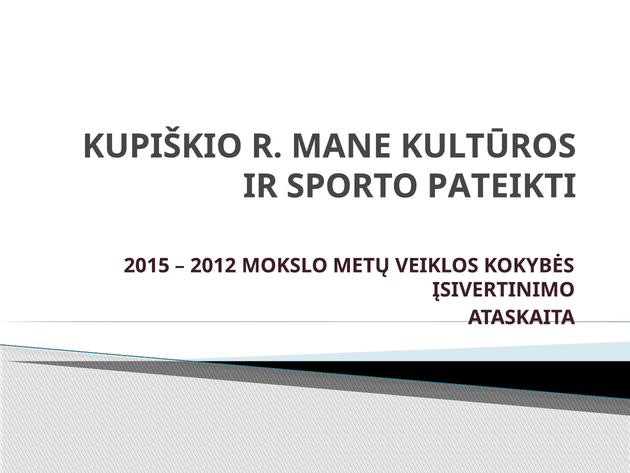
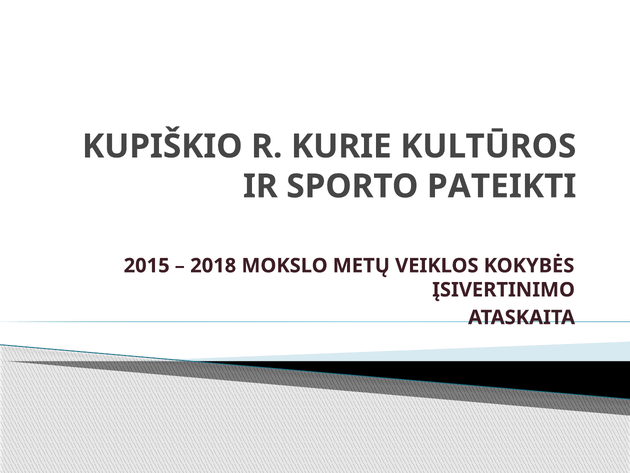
MANE: MANE -> KURIE (341, 146)
2012: 2012 -> 2018 (213, 265)
